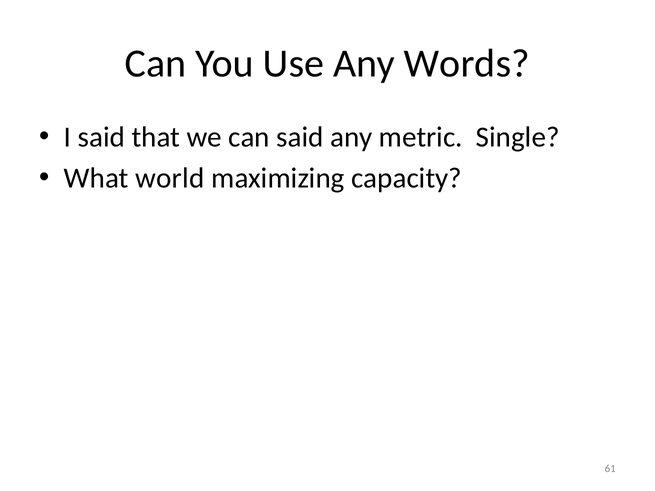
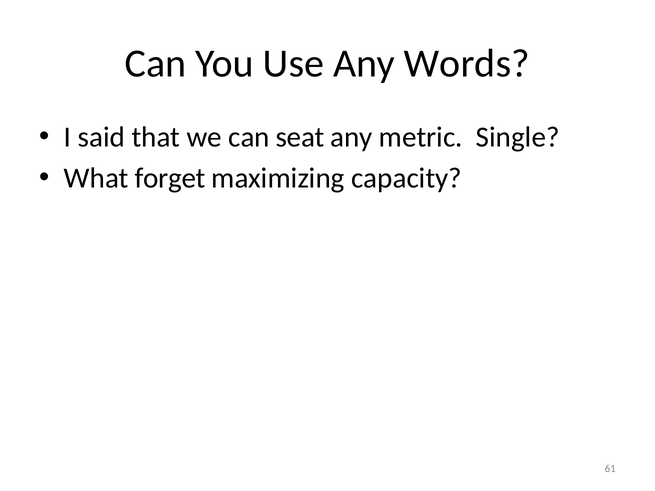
can said: said -> seat (300, 137)
world: world -> forget (170, 178)
